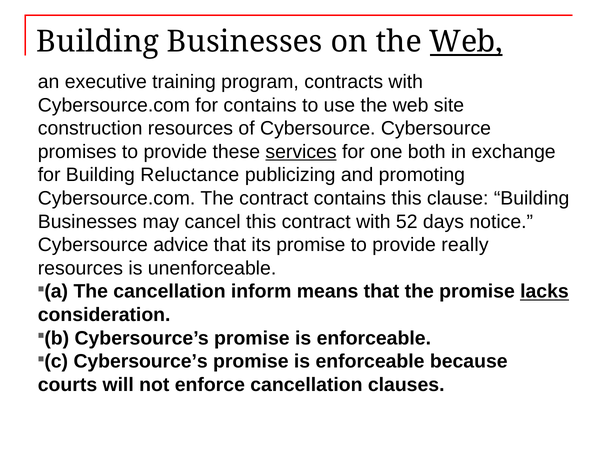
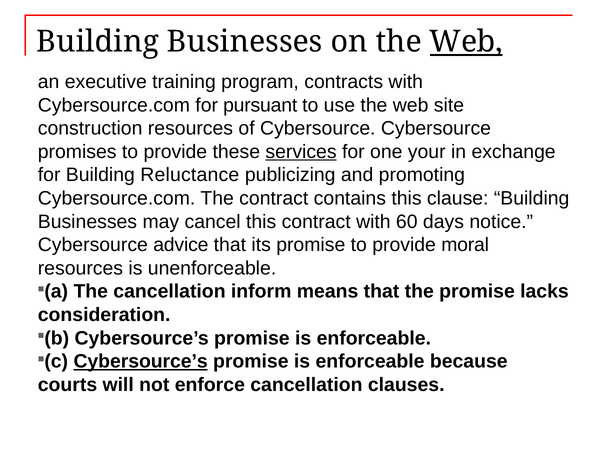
for contains: contains -> pursuant (260, 105)
both: both -> your (427, 152)
52: 52 -> 60 (407, 222)
really: really -> moral (465, 245)
lacks underline: present -> none (544, 292)
Cybersource’s underline: none -> present (141, 361)
